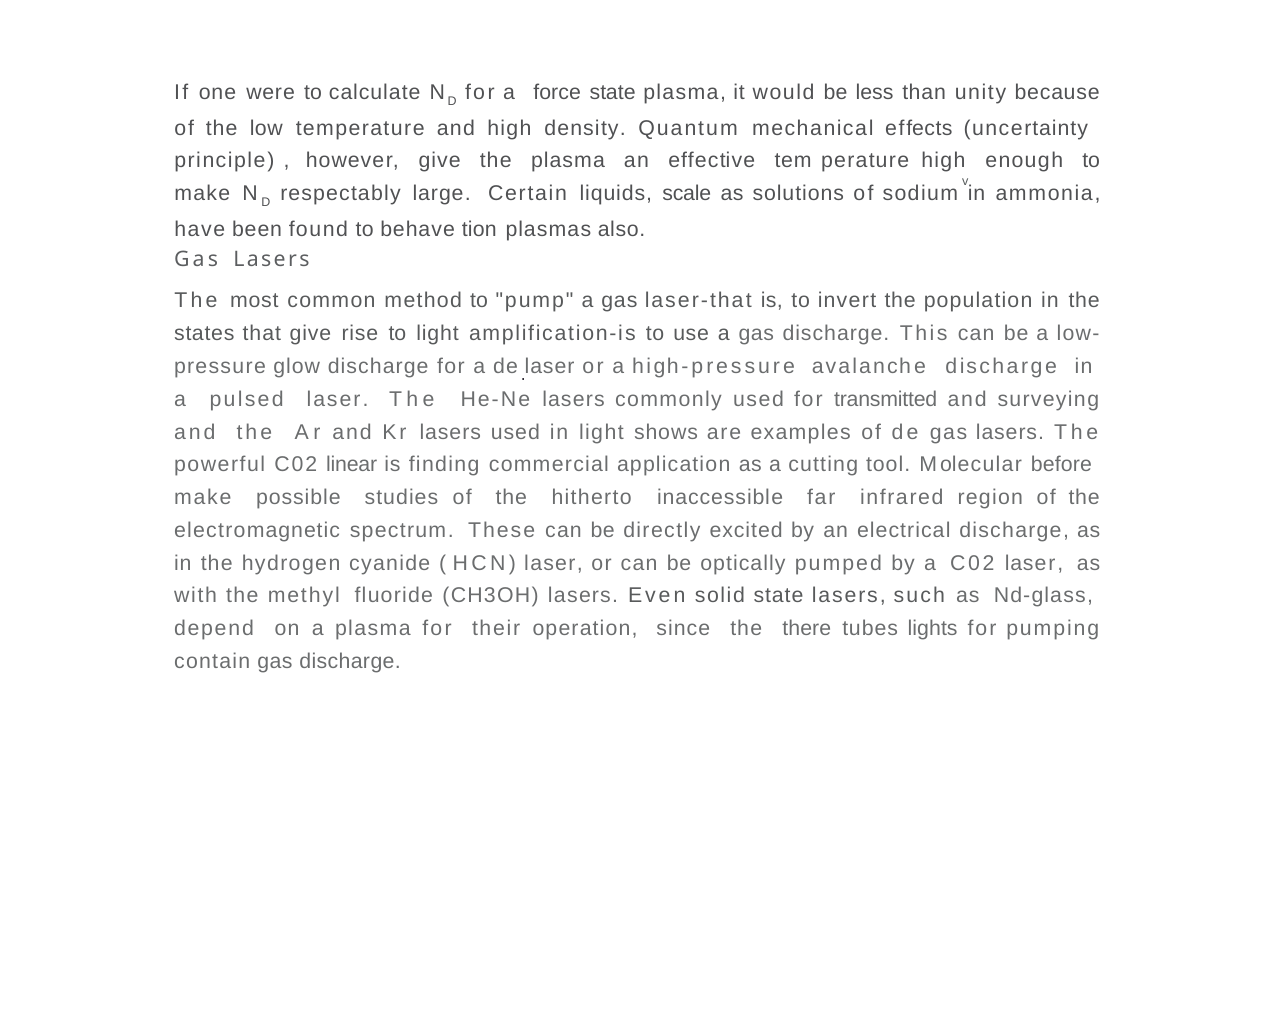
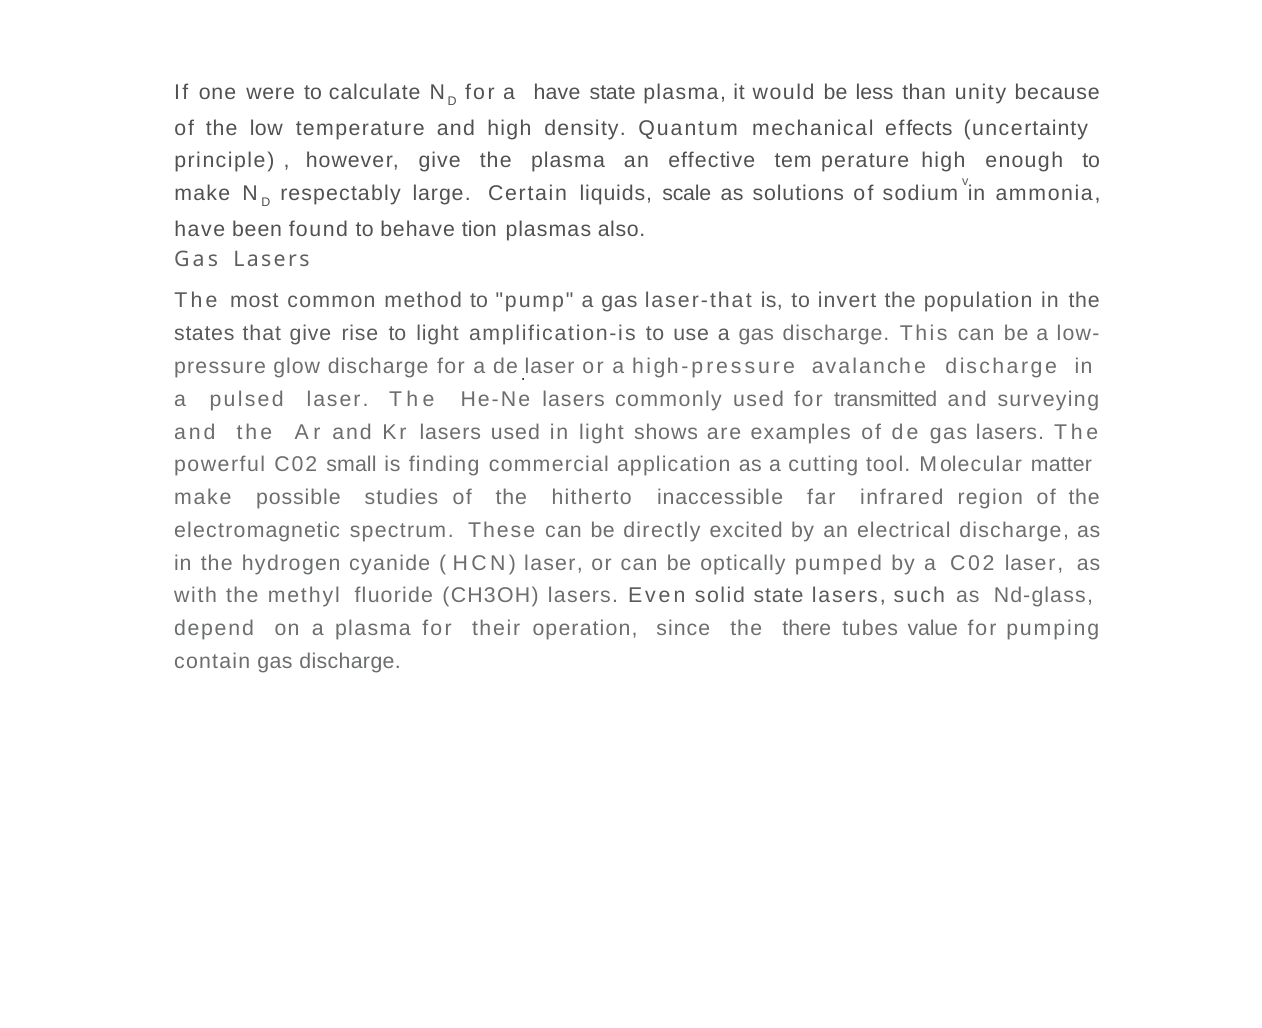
a force: force -> have (557, 93)
linear: linear -> small (351, 464)
before: before -> matter (1061, 464)
lights: lights -> value (933, 628)
